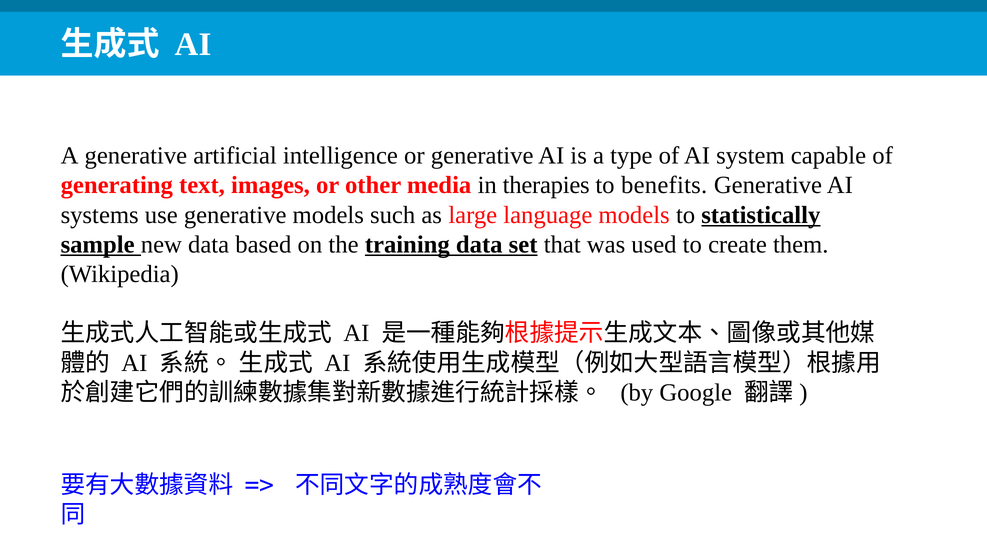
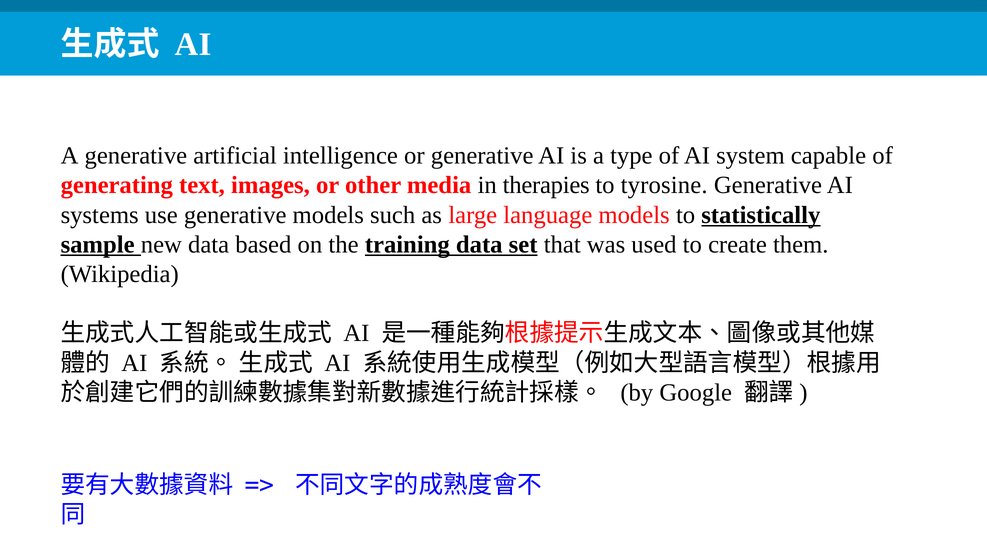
benefits: benefits -> tyrosine (664, 185)
